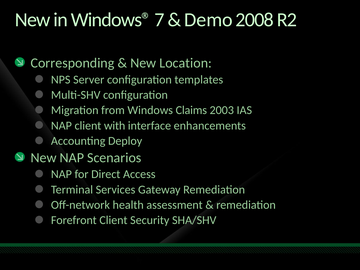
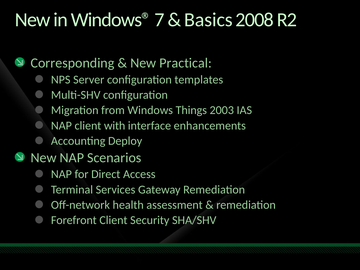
Demo: Demo -> Basics (208, 20)
Location: Location -> Practical (186, 63)
Claims: Claims -> Things (191, 110)
